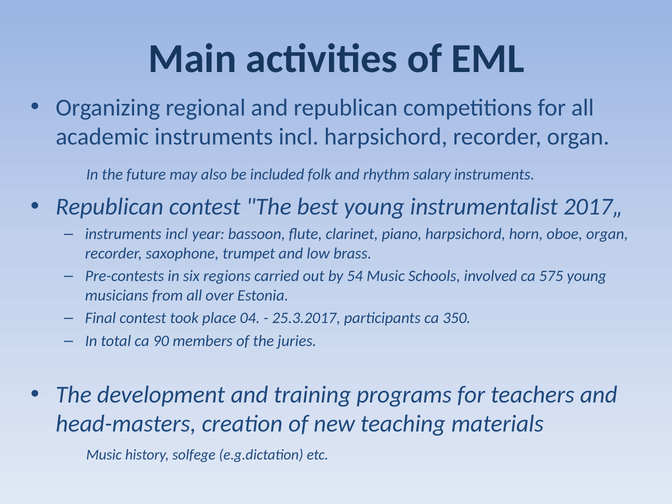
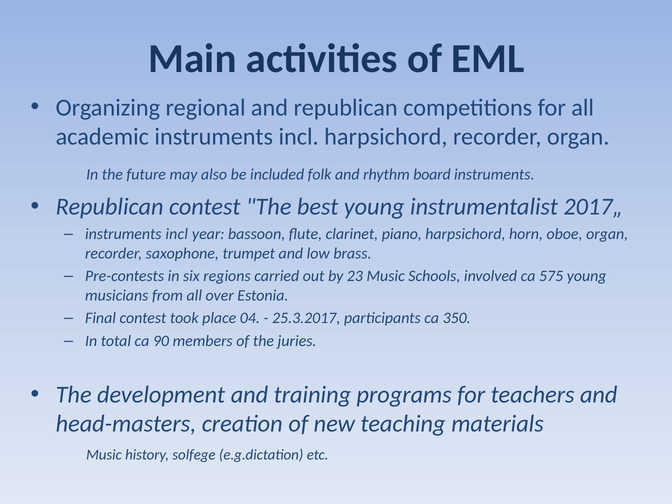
salary: salary -> board (432, 175)
54: 54 -> 23 (355, 276)
